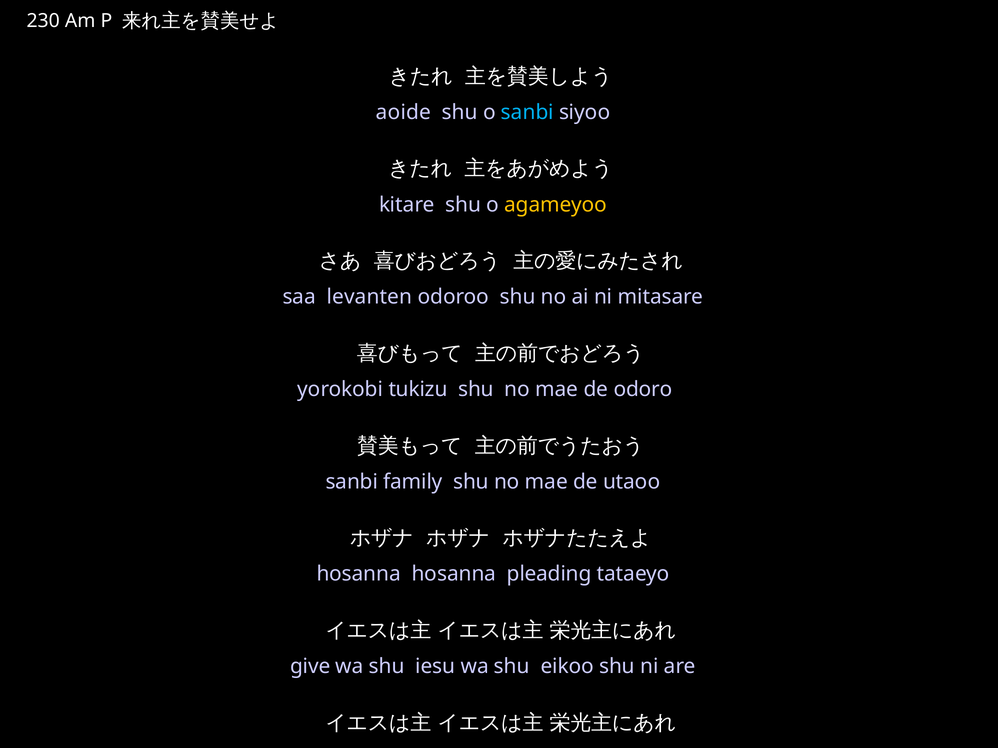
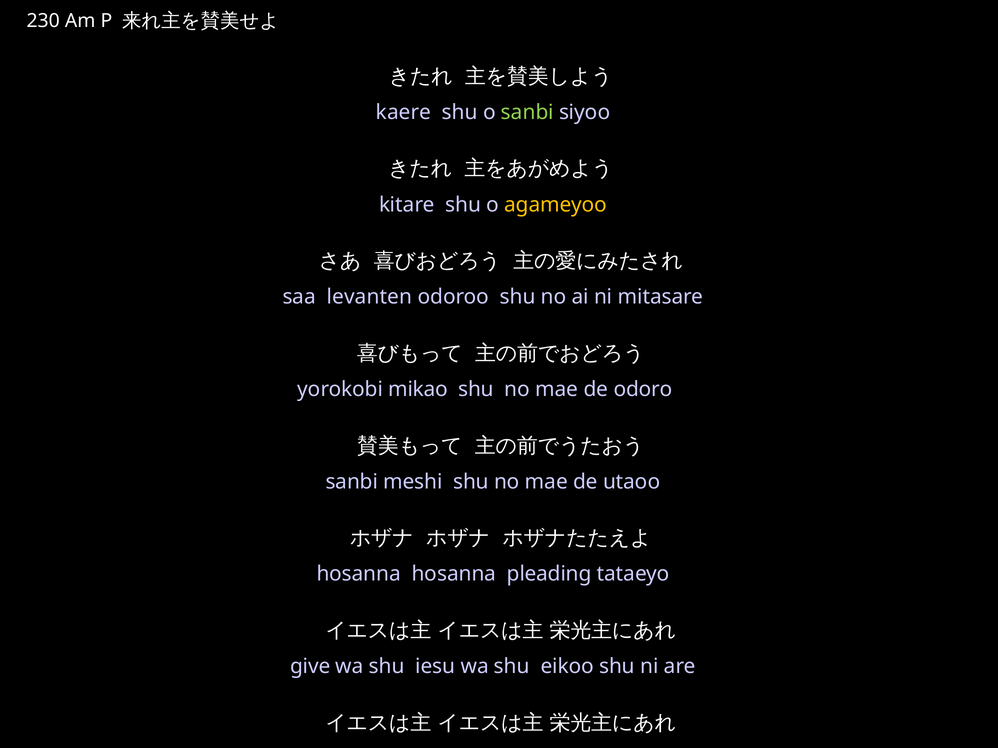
aoide: aoide -> kaere (404, 112)
sanbi colour: light blue -> light green (527, 112)
tukizu: tukizu -> mikao (418, 390)
family: family -> meshi (413, 482)
